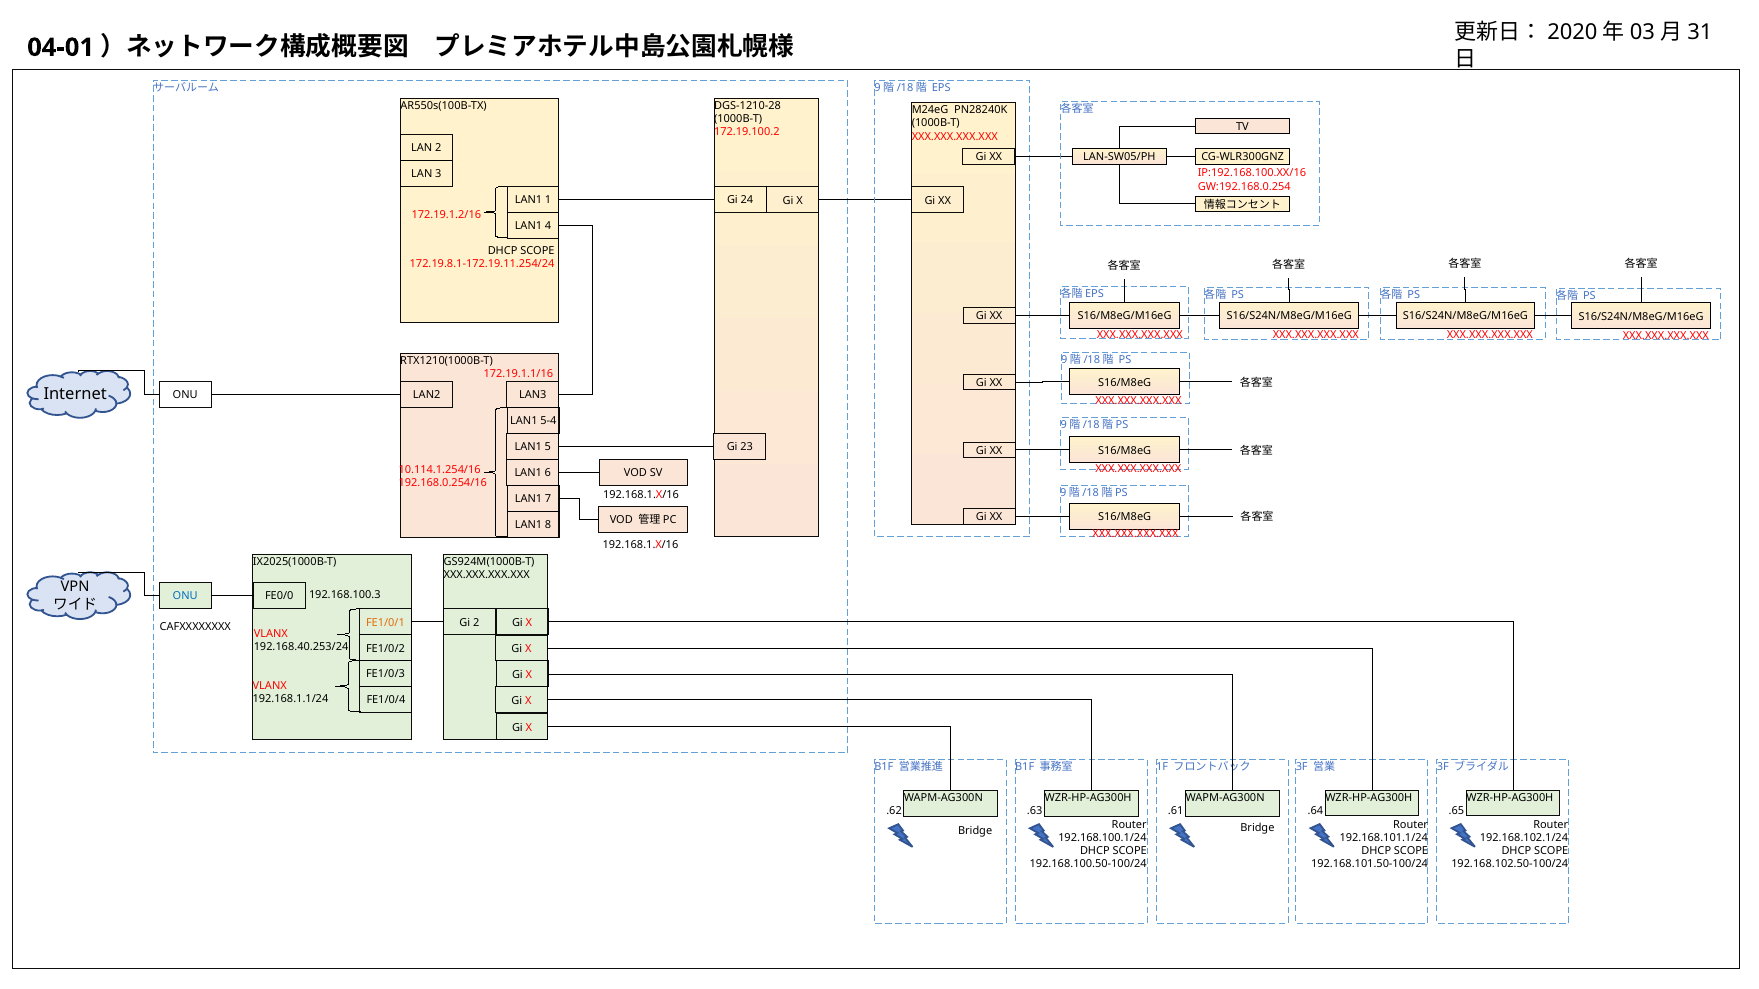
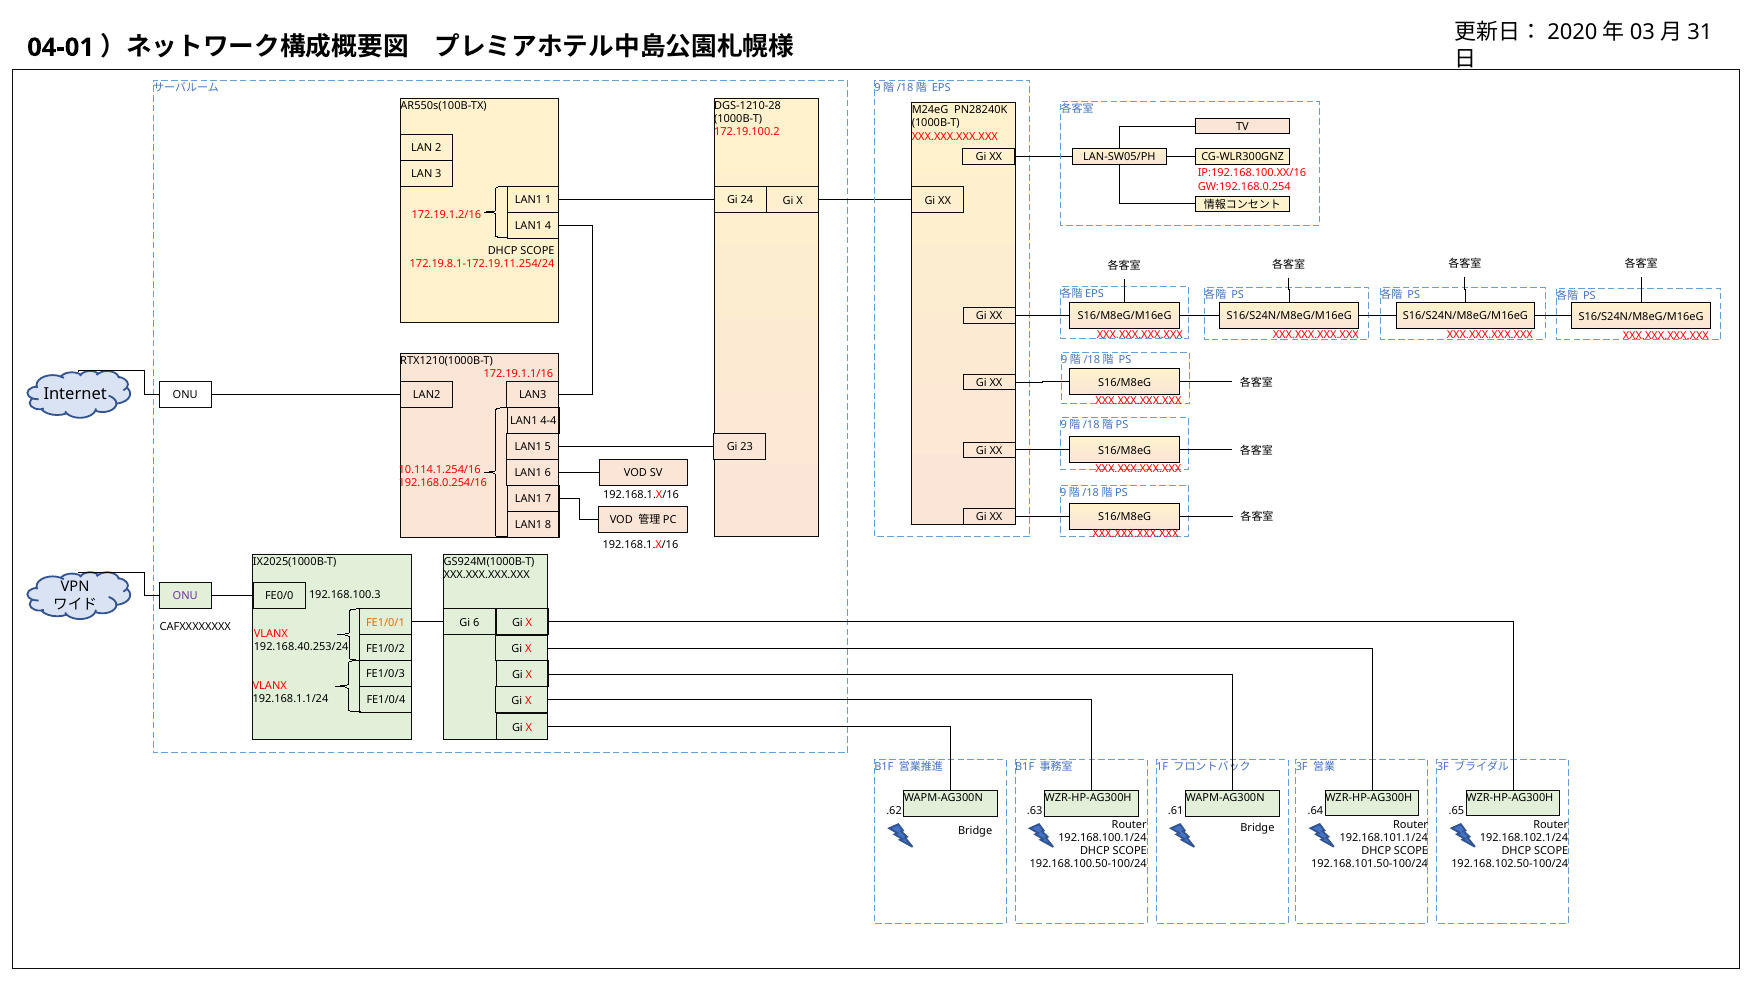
5-4: 5-4 -> 4-4 (548, 421)
ONU colour: blue -> purple (185, 596)
Gi 2: 2 -> 6 (476, 623)
